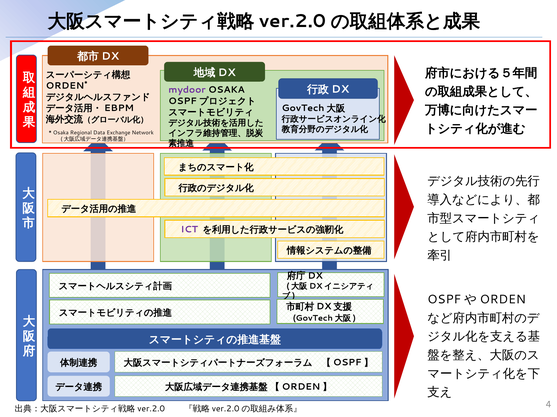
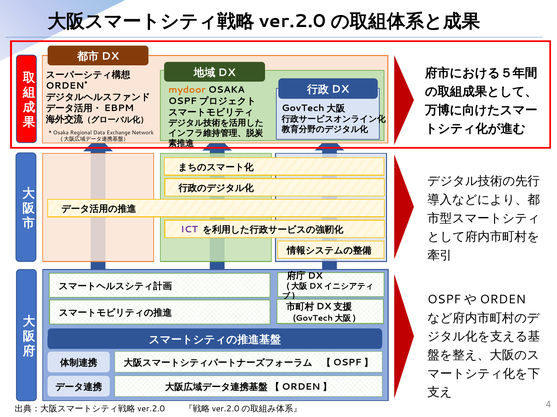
mydoor colour: purple -> orange (187, 90)
